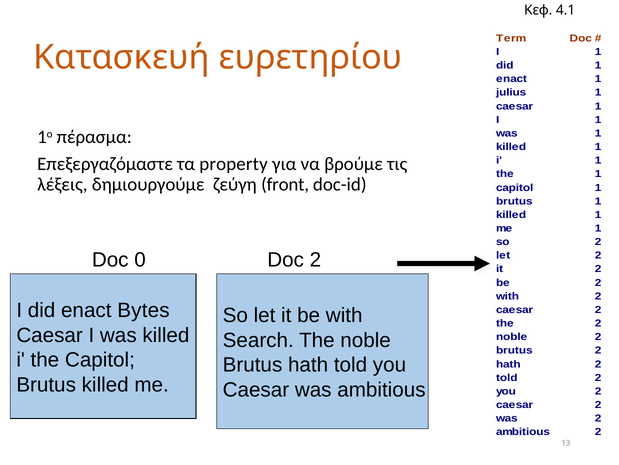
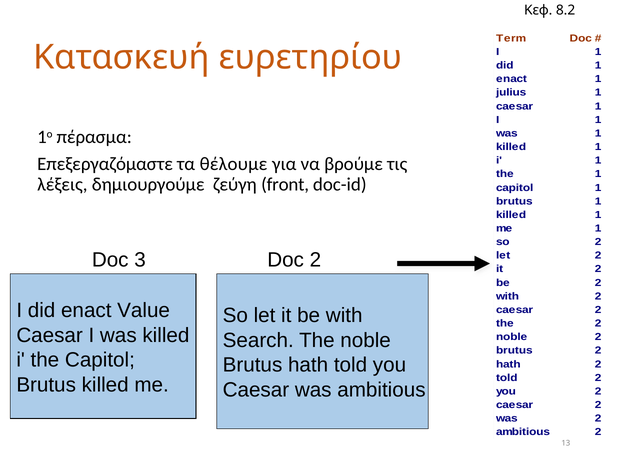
4.1: 4.1 -> 8.2 (566, 10)
property: property -> θέλουμε (233, 164)
0: 0 -> 3 (140, 259)
Bytes: Bytes -> Value (144, 310)
